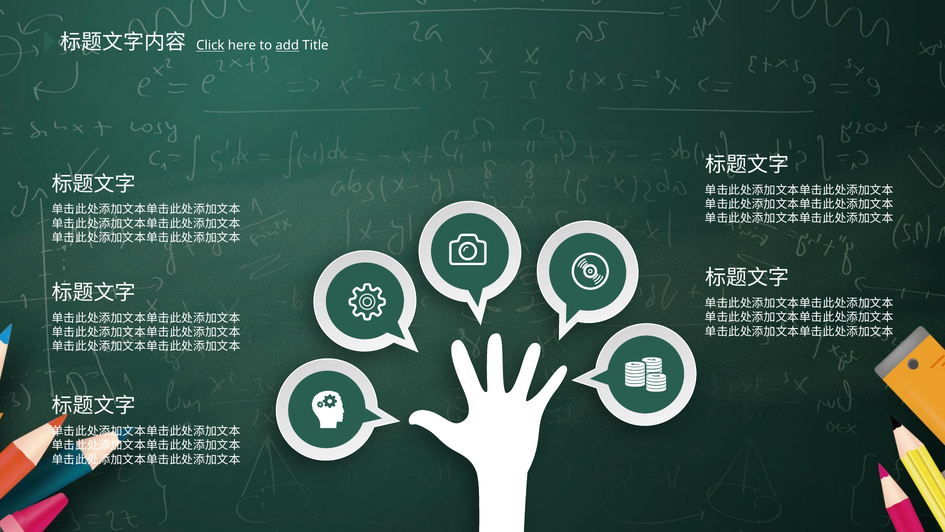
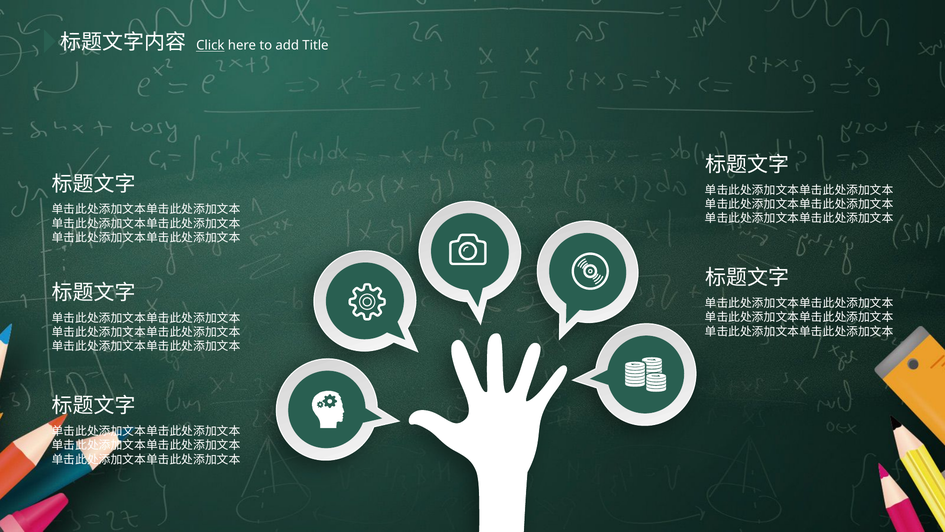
add underline: present -> none (287, 46)
